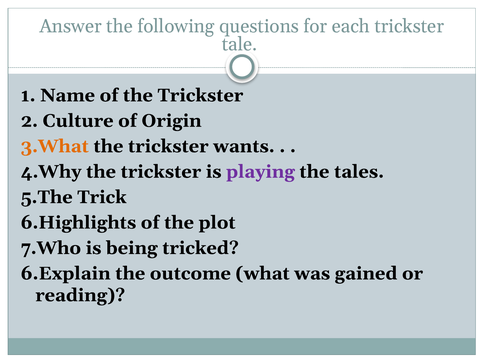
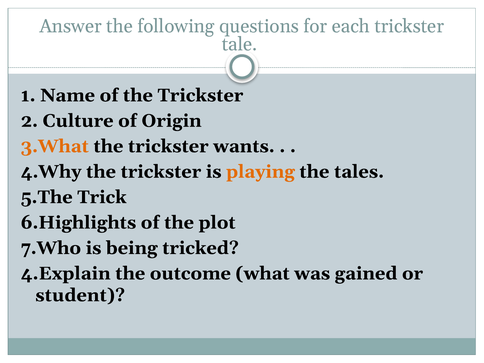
playing colour: purple -> orange (261, 172)
6.Explain: 6.Explain -> 4.Explain (66, 273)
reading: reading -> student (80, 295)
